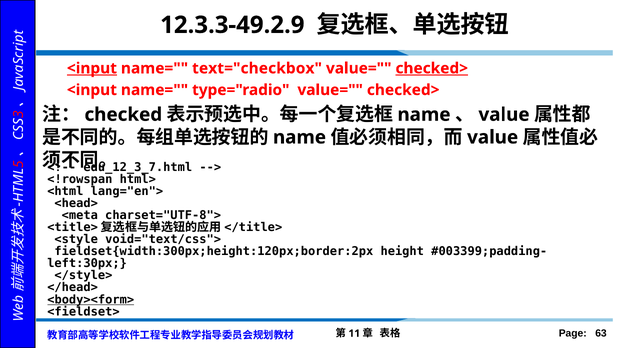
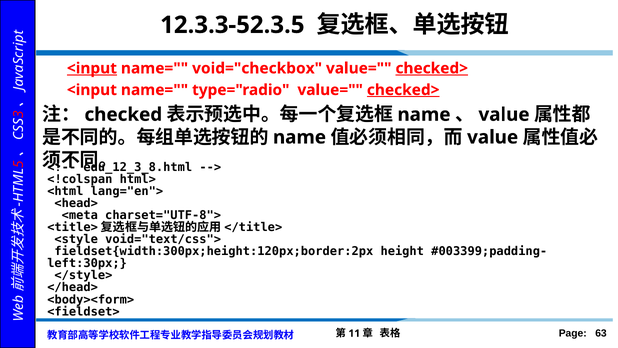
12.3.3-49.2.9: 12.3.3-49.2.9 -> 12.3.3-52.3.5 (232, 25)
text="checkbox: text="checkbox -> void="checkbox (257, 68)
checked> underline: none -> present (403, 90)
edu_12_3_7.html: edu_12_3_7.html -> edu_12_3_8.html (138, 167)
<!rowspan: <!rowspan -> <!colspan (80, 179)
<body><form> underline: present -> none (91, 299)
